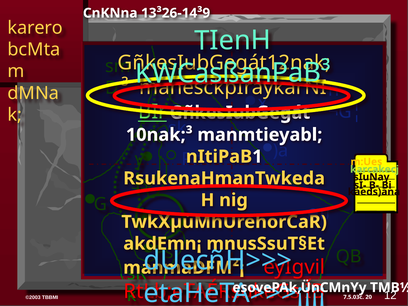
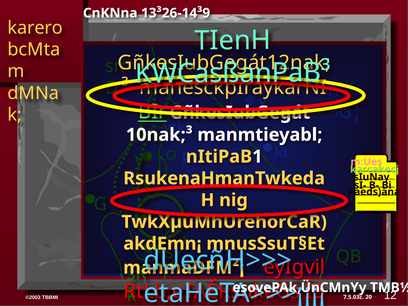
m:Ues colour: yellow -> pink (366, 162)
